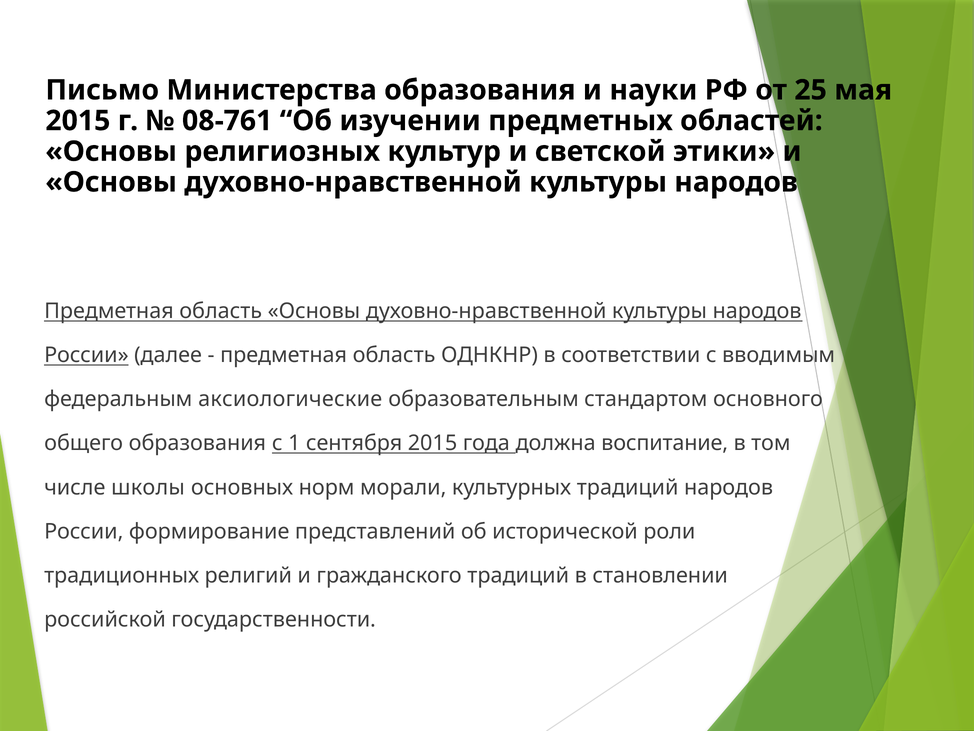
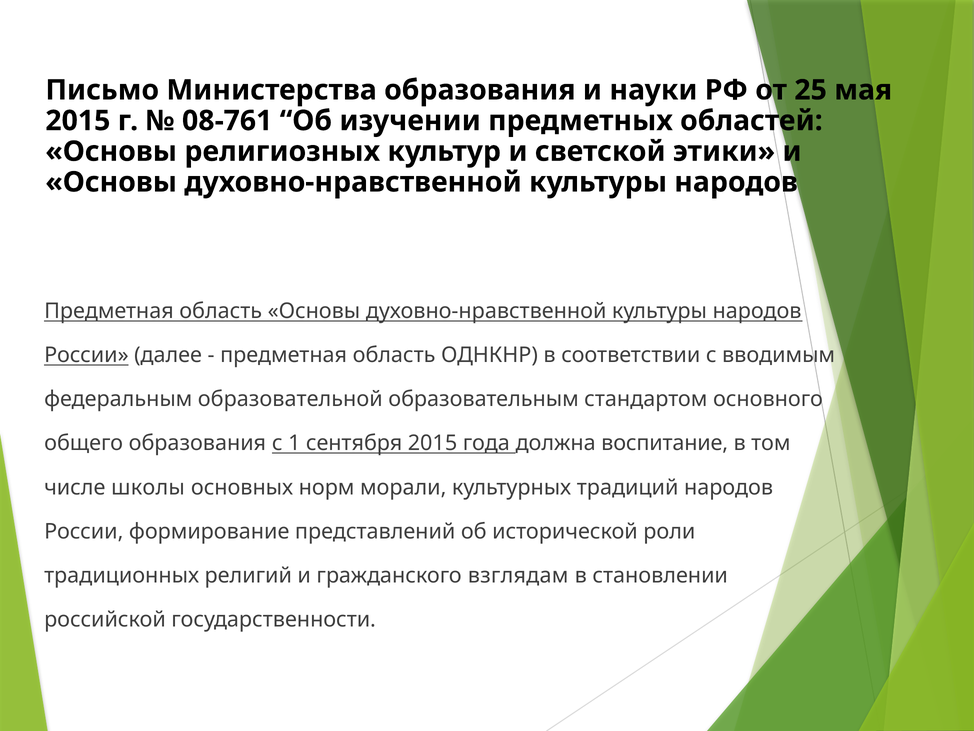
аксиологические: аксиологические -> образовательной (290, 399)
гражданского традиций: традиций -> взглядам (518, 575)
